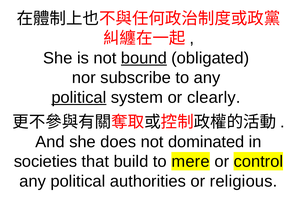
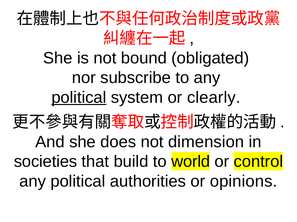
bound underline: present -> none (144, 58)
dominated: dominated -> dimension (206, 142)
mere: mere -> world (191, 162)
religious: religious -> opinions (244, 182)
